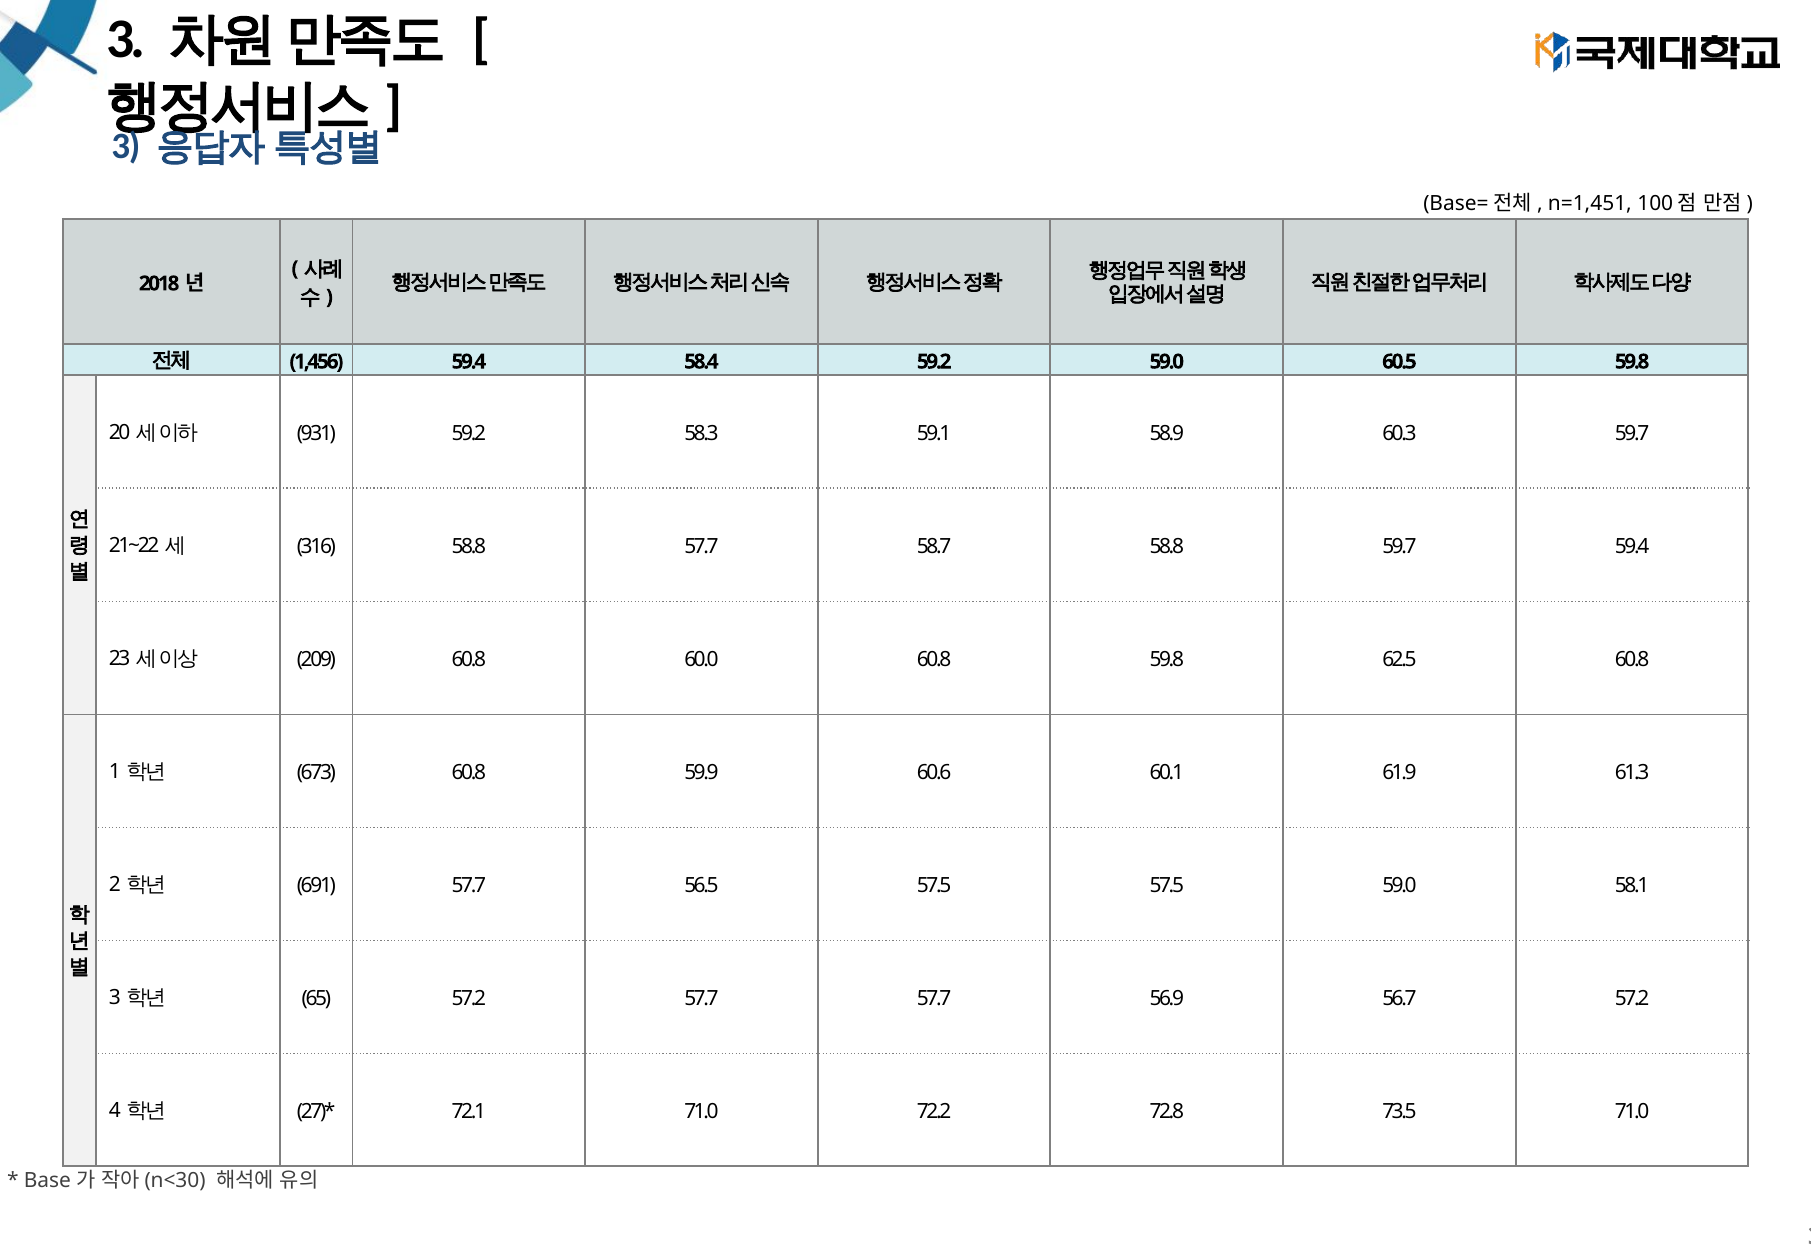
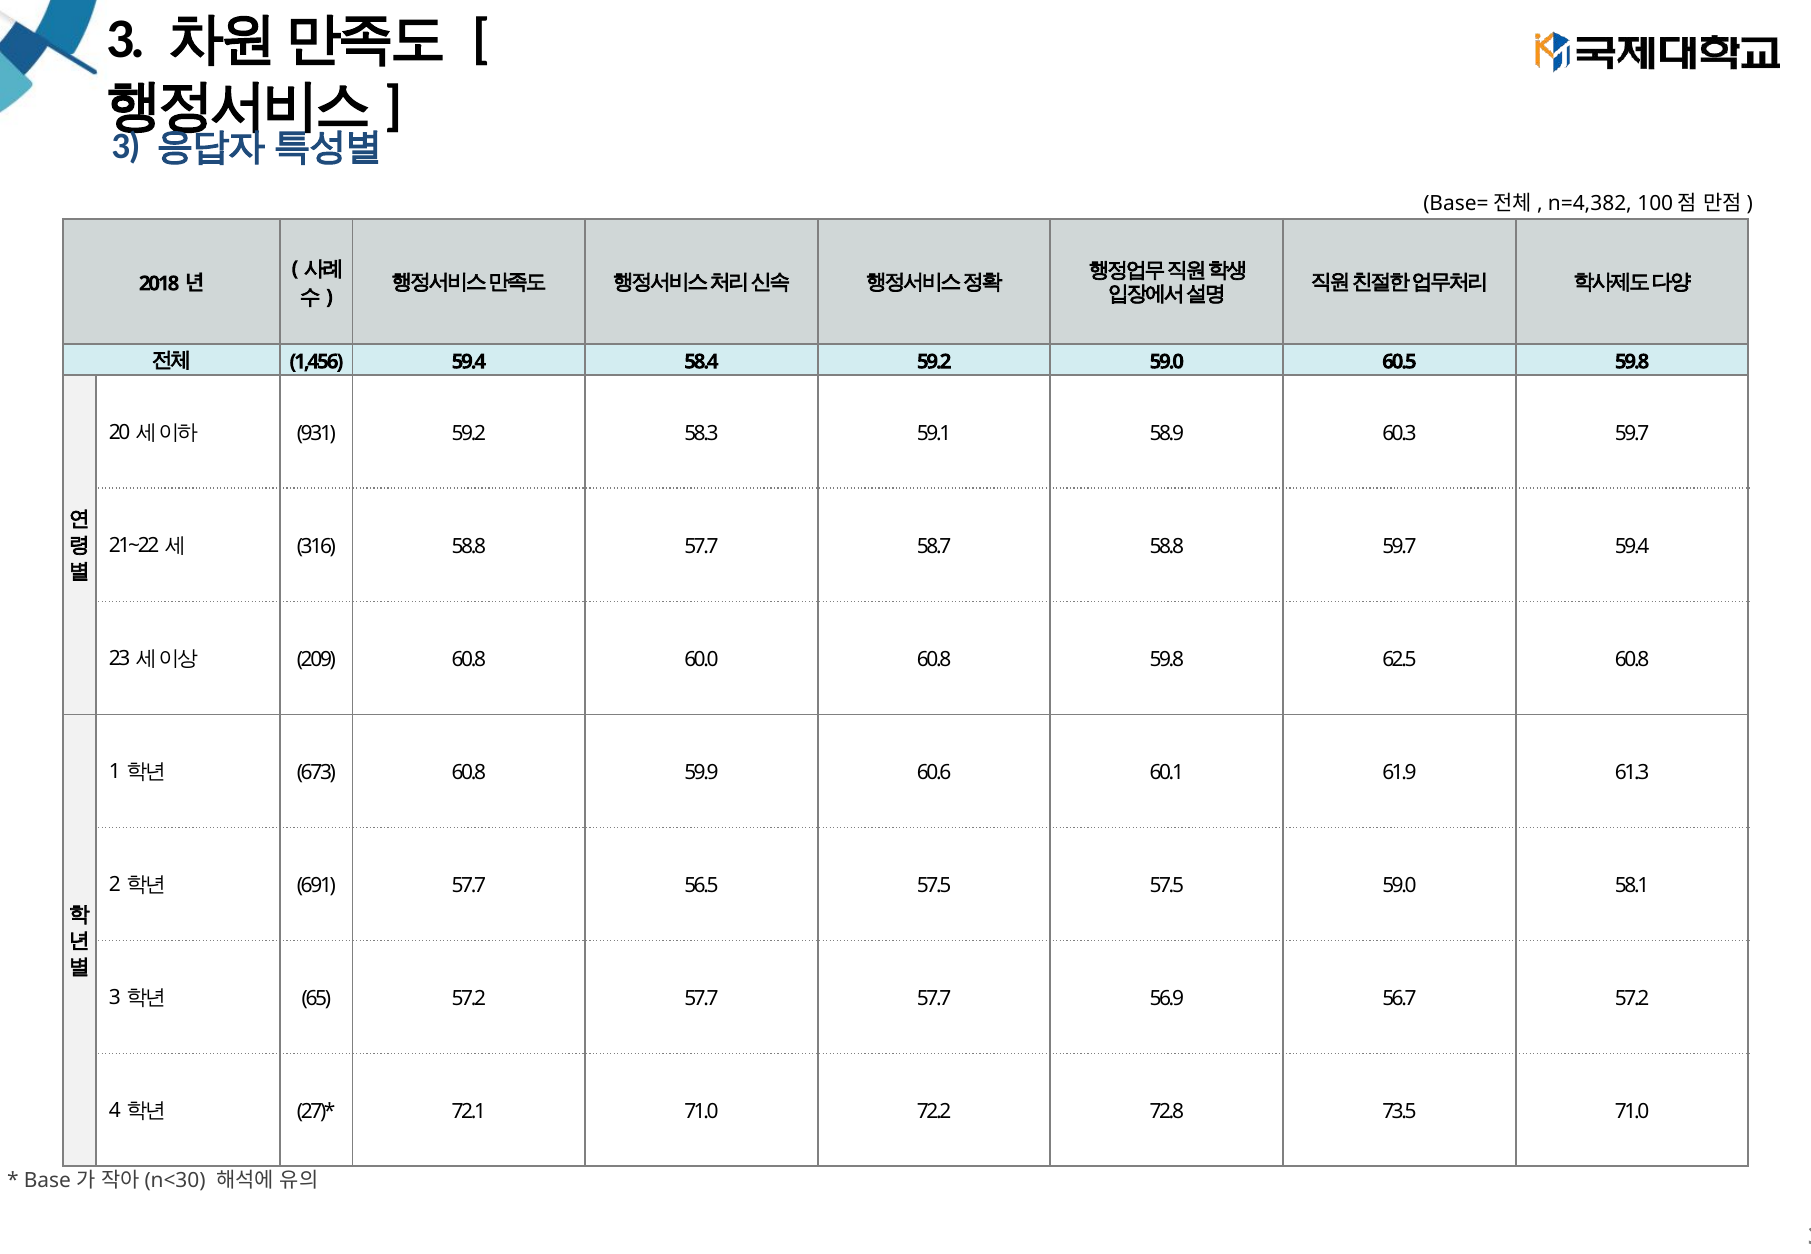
n=1,451: n=1,451 -> n=4,382 (1590, 204)
